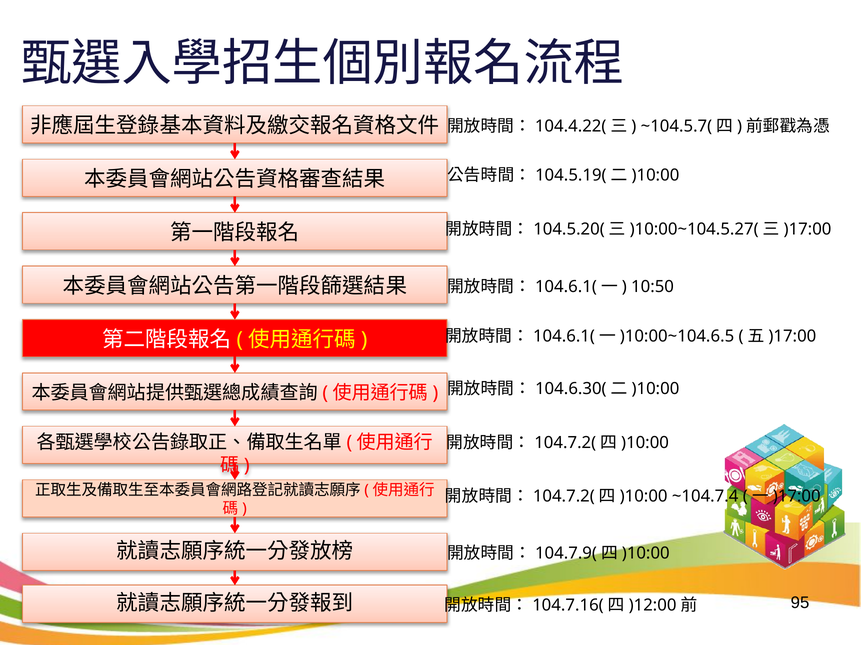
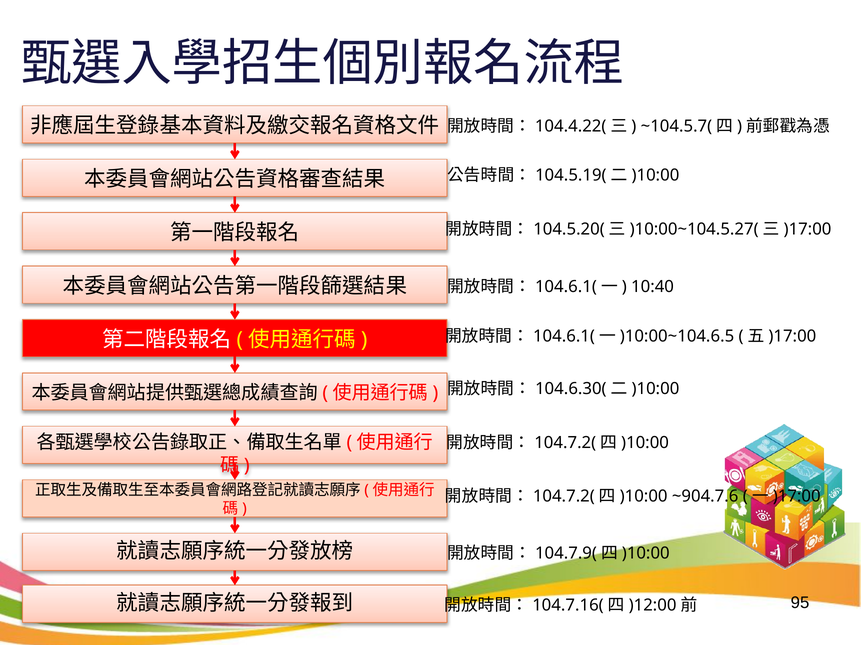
10:50: 10:50 -> 10:40 (653, 287)
~104.7.4: ~104.7.4 -> ~904.7.6 (705, 497)
